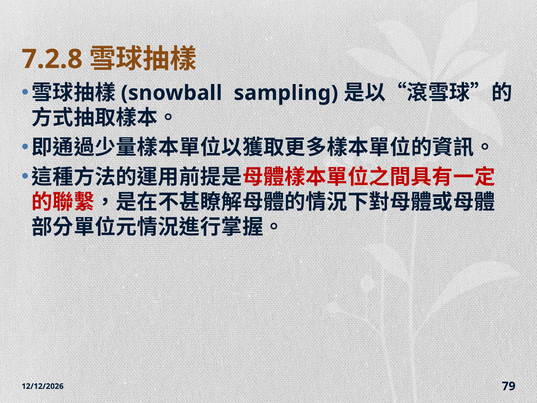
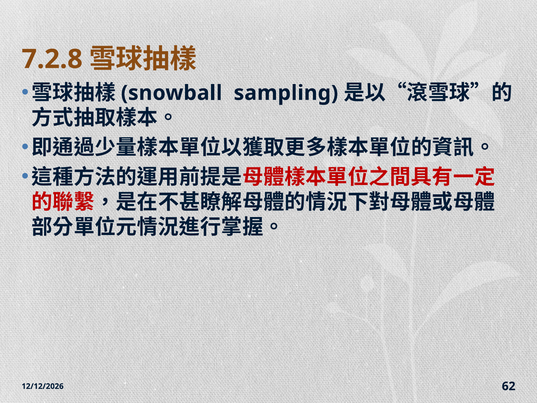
79: 79 -> 62 (509, 386)
